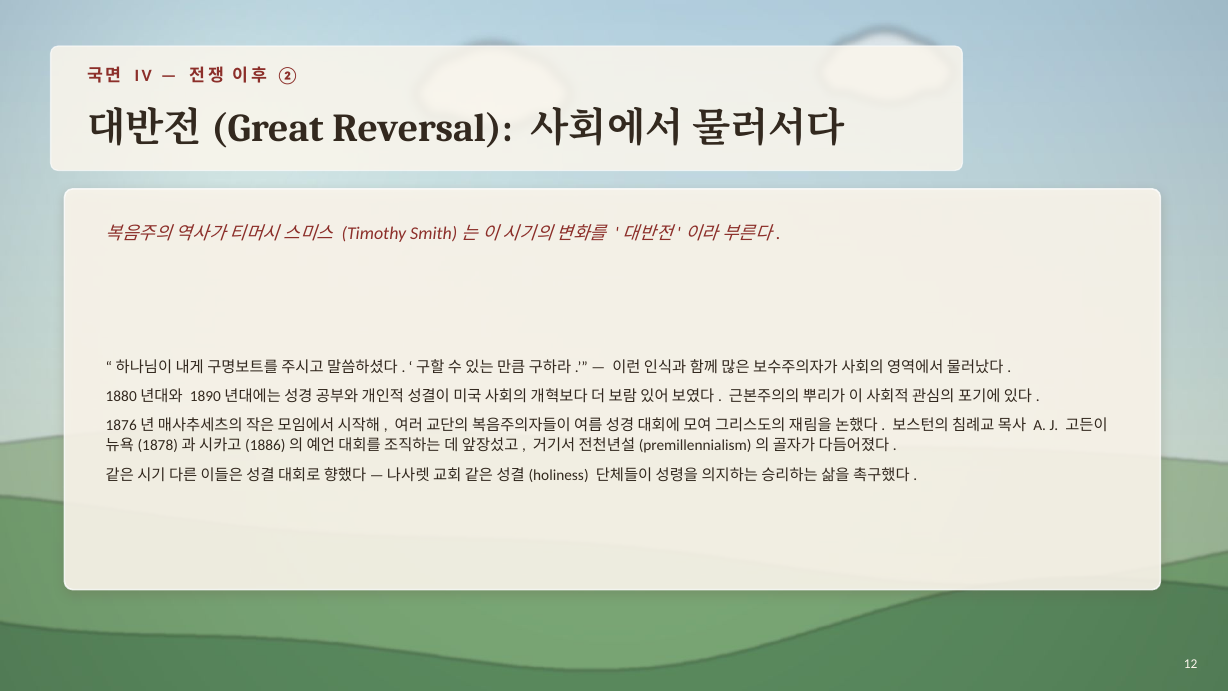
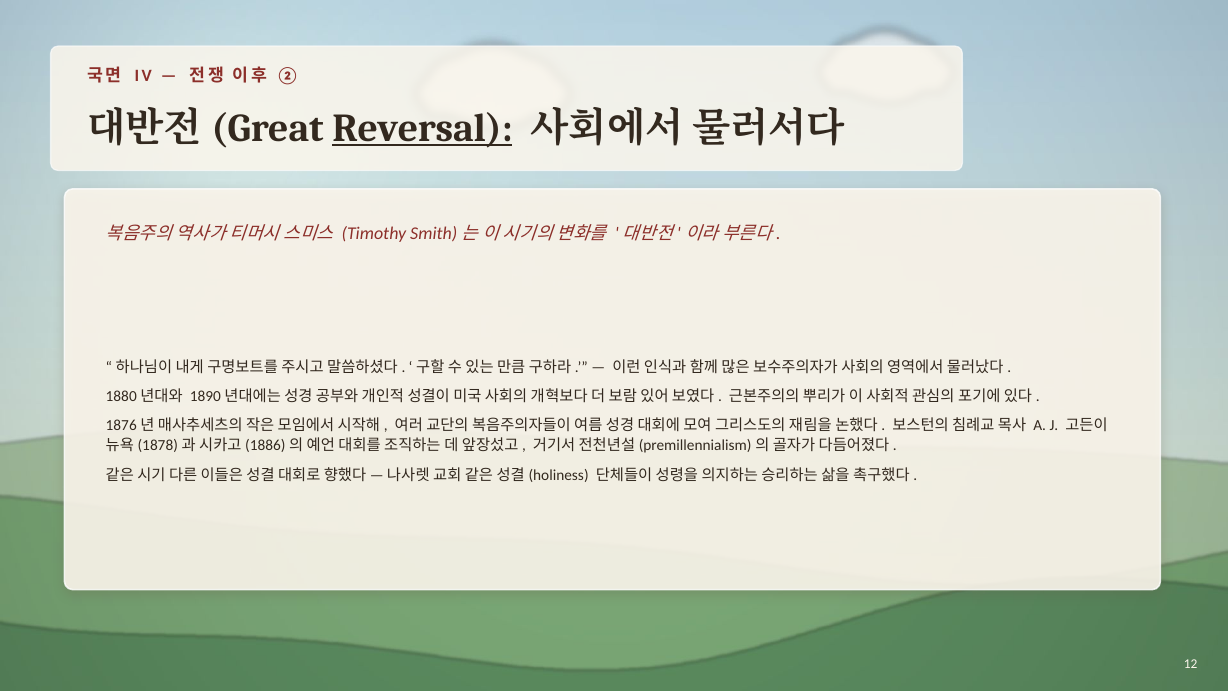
Reversal underline: none -> present (423, 128)
